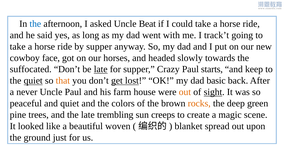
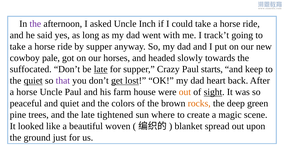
the colour: blue -> purple (35, 24)
Beat: Beat -> Inch (147, 24)
face: face -> pale (51, 58)
that colour: orange -> purple (63, 81)
basic: basic -> heart (216, 81)
never: never -> horse (27, 92)
trembling: trembling -> tightened (115, 115)
creeps: creeps -> where (163, 115)
